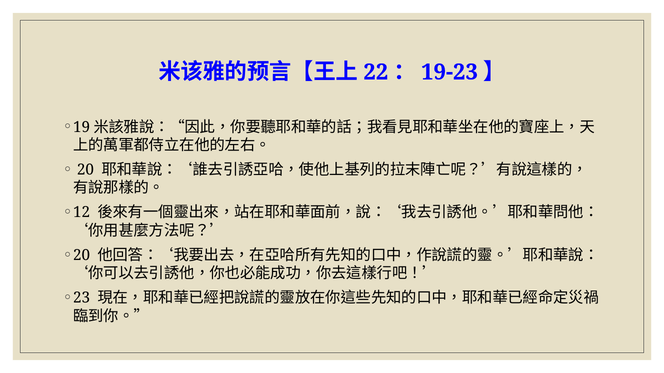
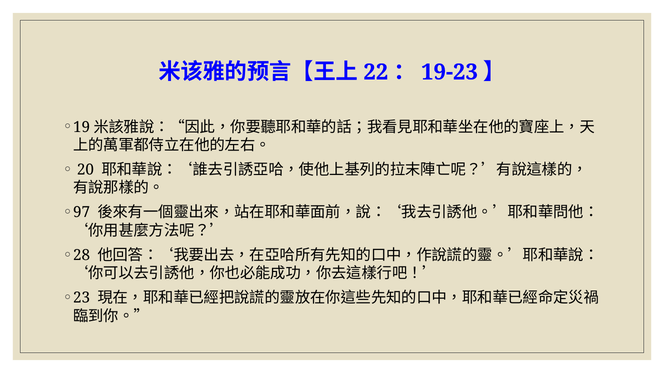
12: 12 -> 97 (82, 213)
20: 20 -> 28 (82, 255)
